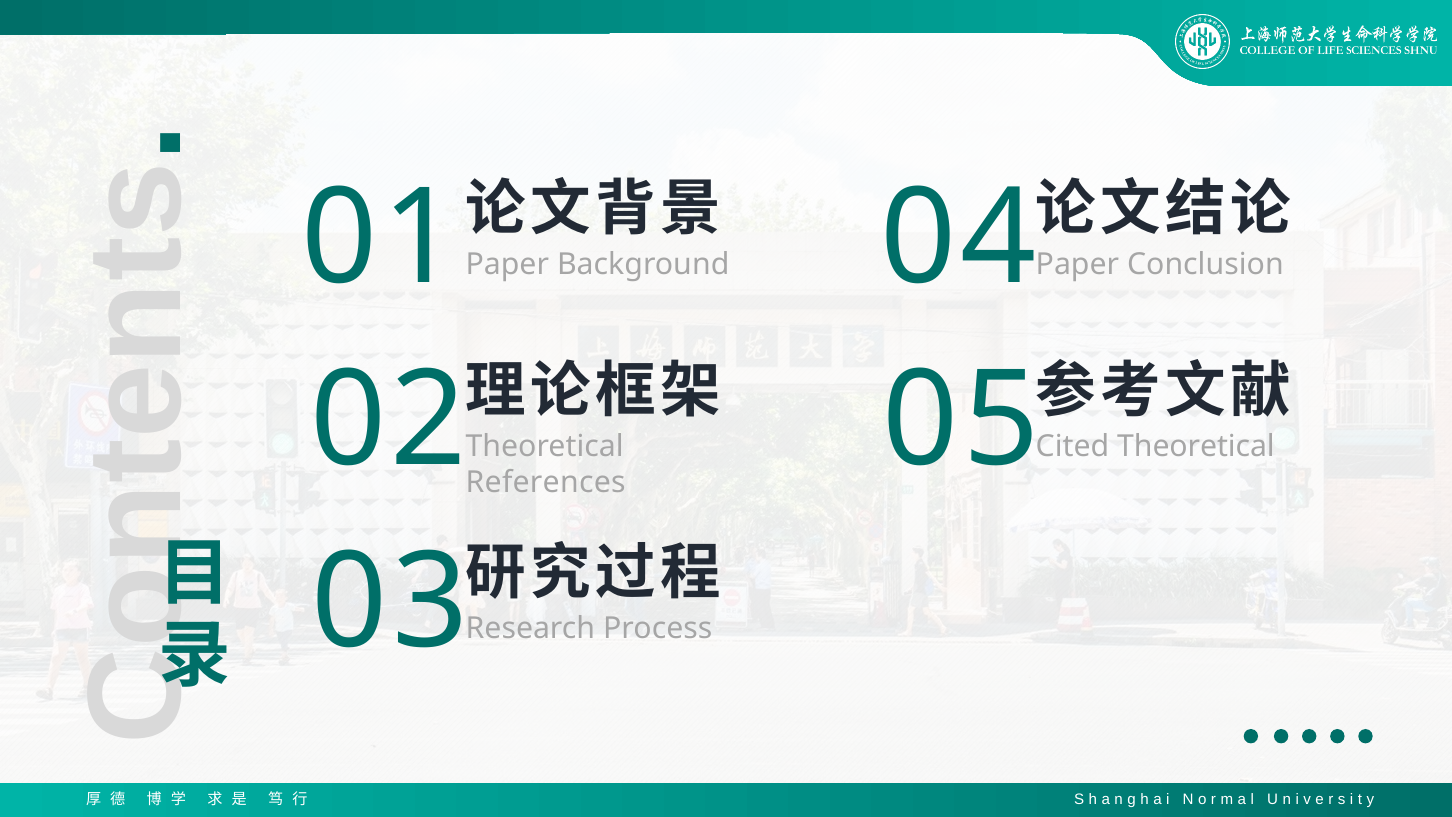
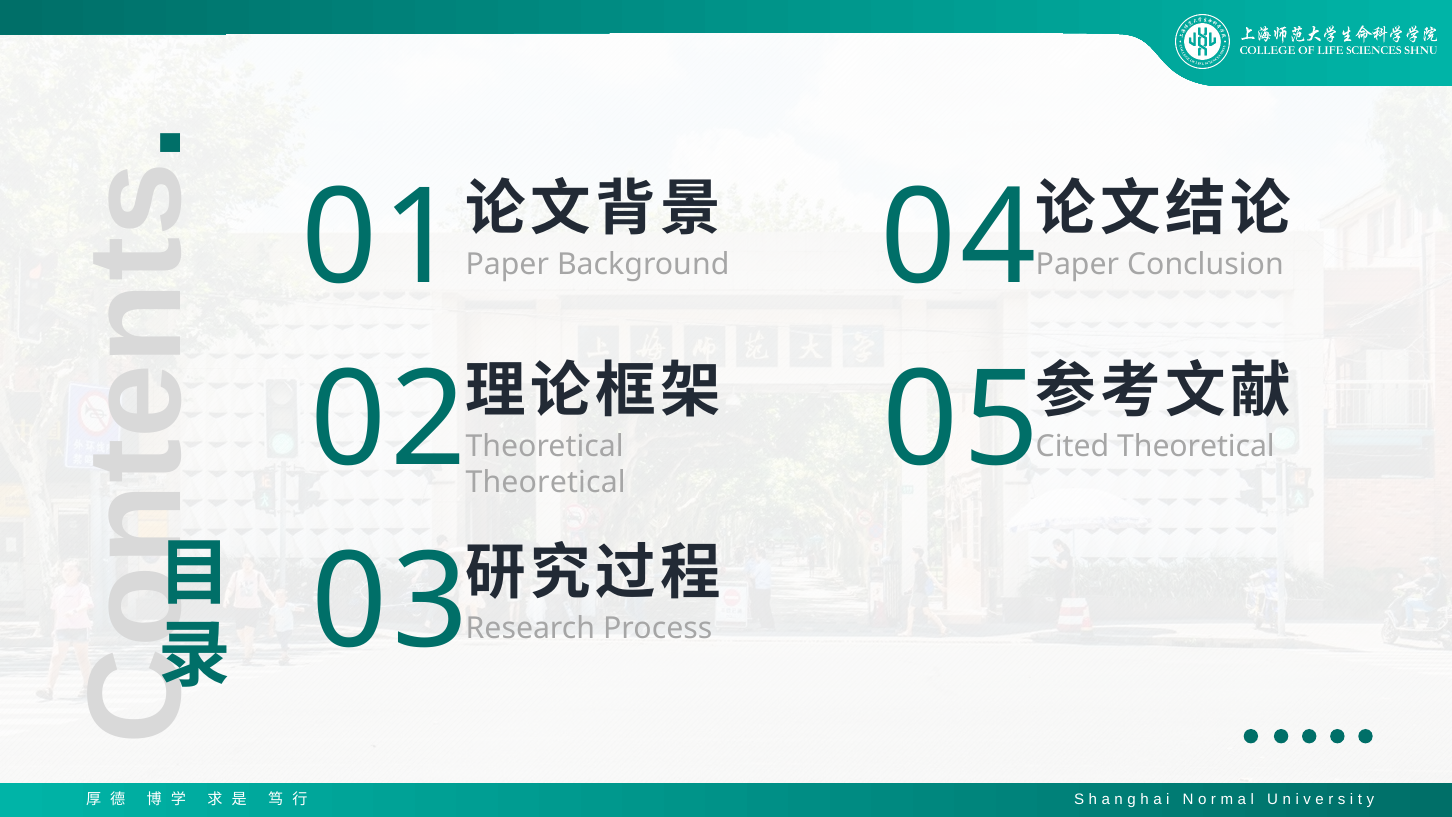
References: References -> Theoretical (546, 482)
